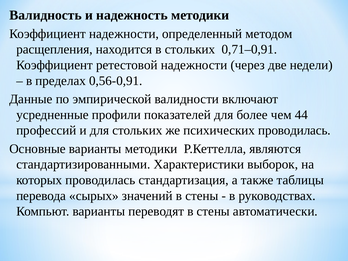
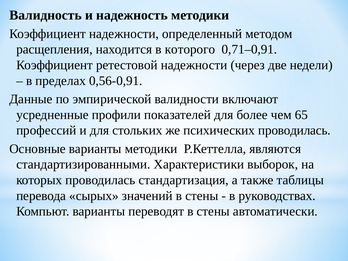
в стольких: стольких -> которого (190, 49)
44: 44 -> 65 (301, 115)
